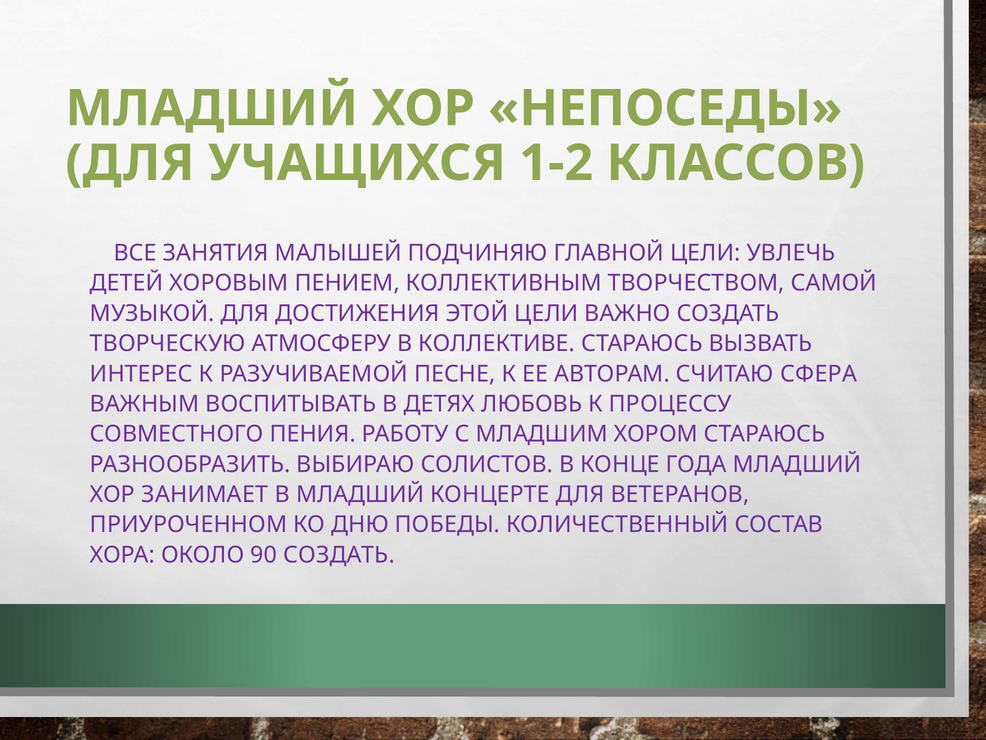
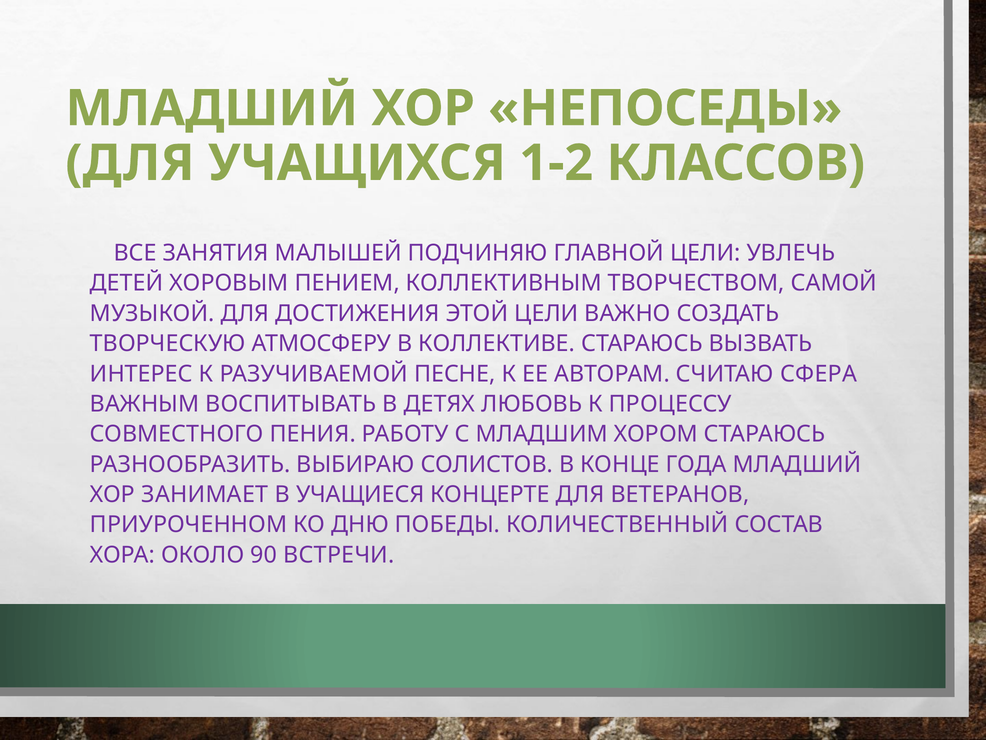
В МЛАДШИЙ: МЛАДШИЙ -> УЧАЩИЕСЯ (360, 494)
90 СОЗДАТЬ: СОЗДАТЬ -> ВСТРЕЧИ (339, 555)
